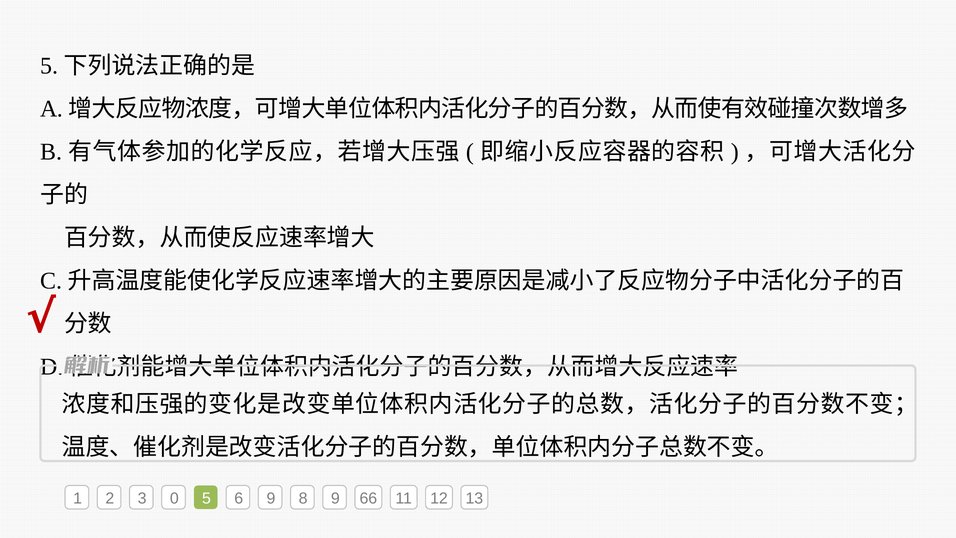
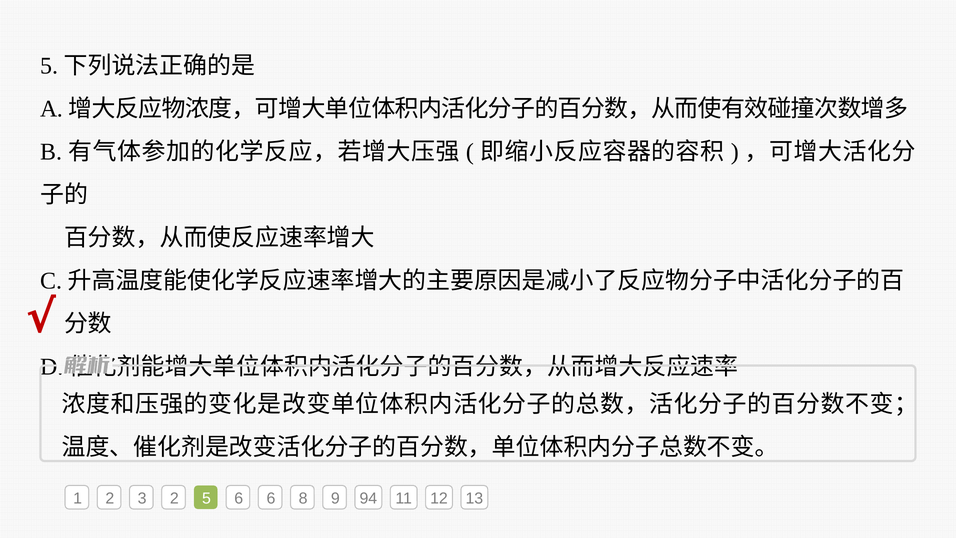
3 0: 0 -> 2 (174, 498)
6 9: 9 -> 6 (271, 498)
66: 66 -> 94 (368, 498)
